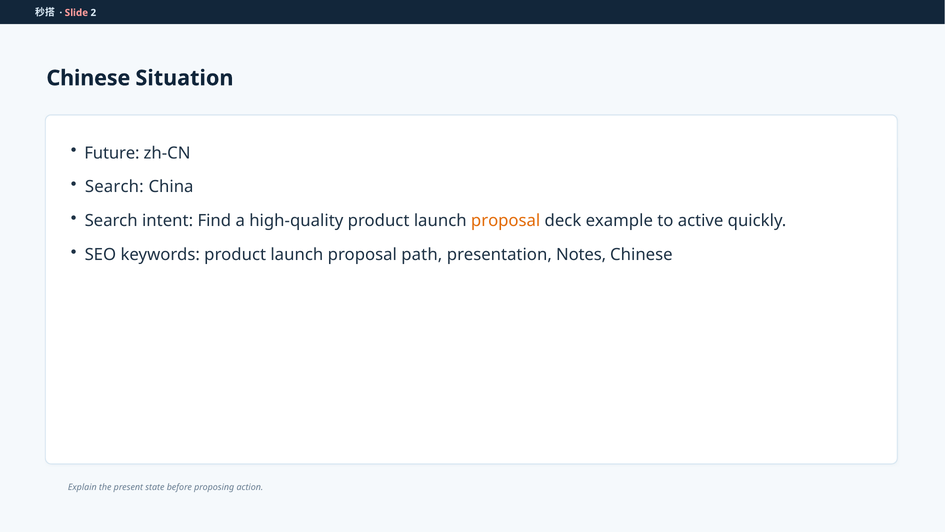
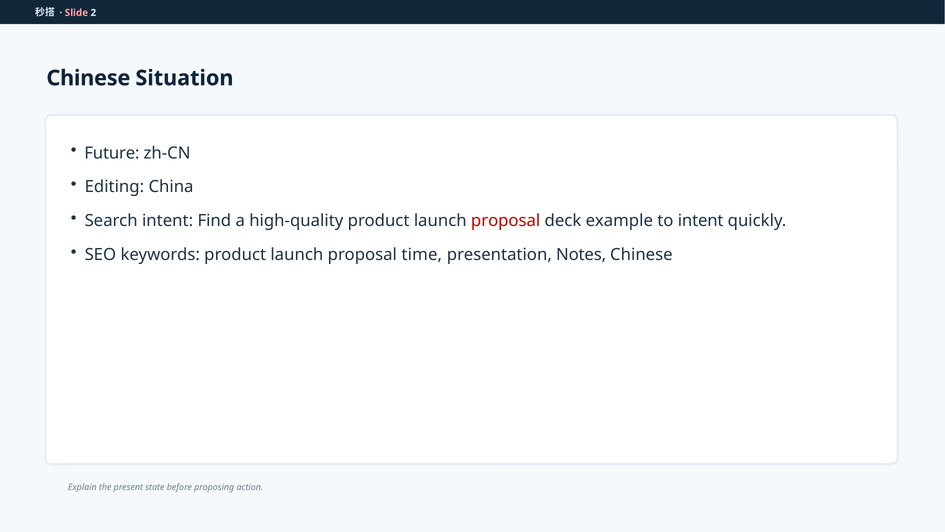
Search: Search -> Editing (114, 187)
proposal colour: orange -> red (506, 221)
to active: active -> intent (701, 221)
path: path -> time (422, 255)
